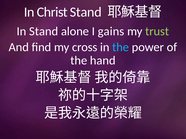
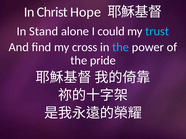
Christ Stand: Stand -> Hope (86, 12)
gains: gains -> could (111, 31)
trust colour: light green -> light blue (157, 31)
hand: hand -> pride (103, 61)
